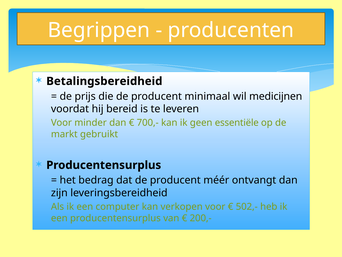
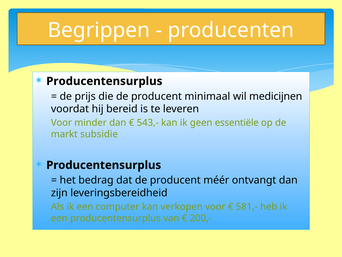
Betalingsbereidheid: Betalingsbereidheid -> Producentensurplus (104, 81)
700,-: 700,- -> 543,- (148, 123)
gebruikt: gebruikt -> subsidie (99, 134)
502,-: 502,- -> 581,- (247, 206)
